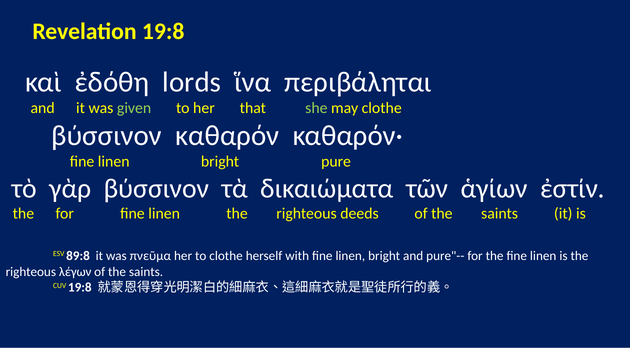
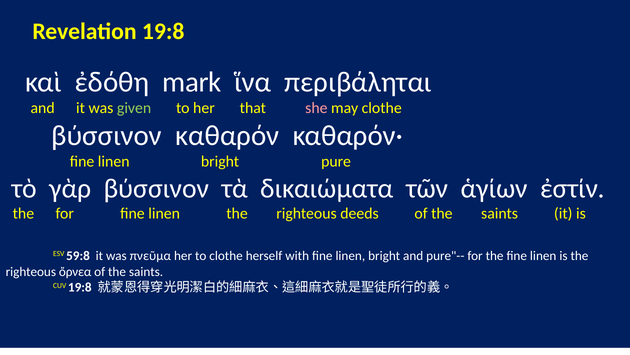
lords: lords -> mark (192, 82)
she colour: light green -> pink (316, 108)
89:8: 89:8 -> 59:8 (78, 256)
λέγων: λέγων -> ὄρνεα (75, 272)
